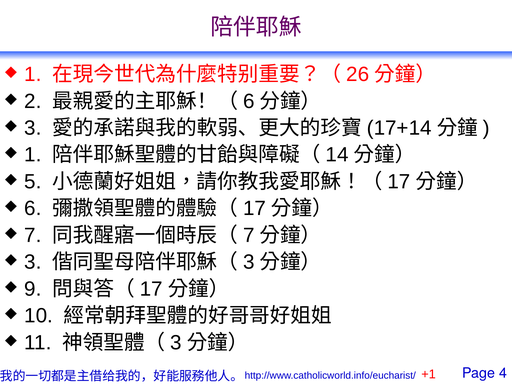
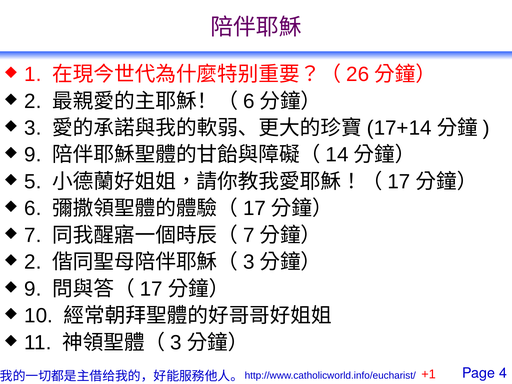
1: 1 -> 9 (33, 155)
3: 3 -> 2 (33, 262)
